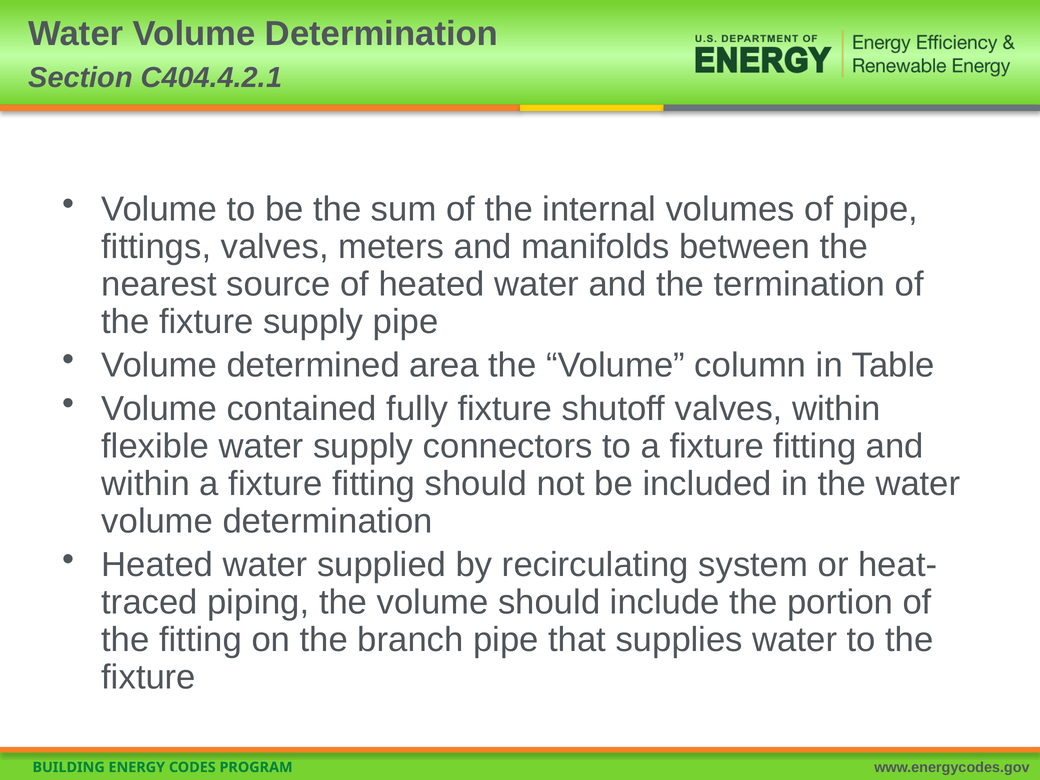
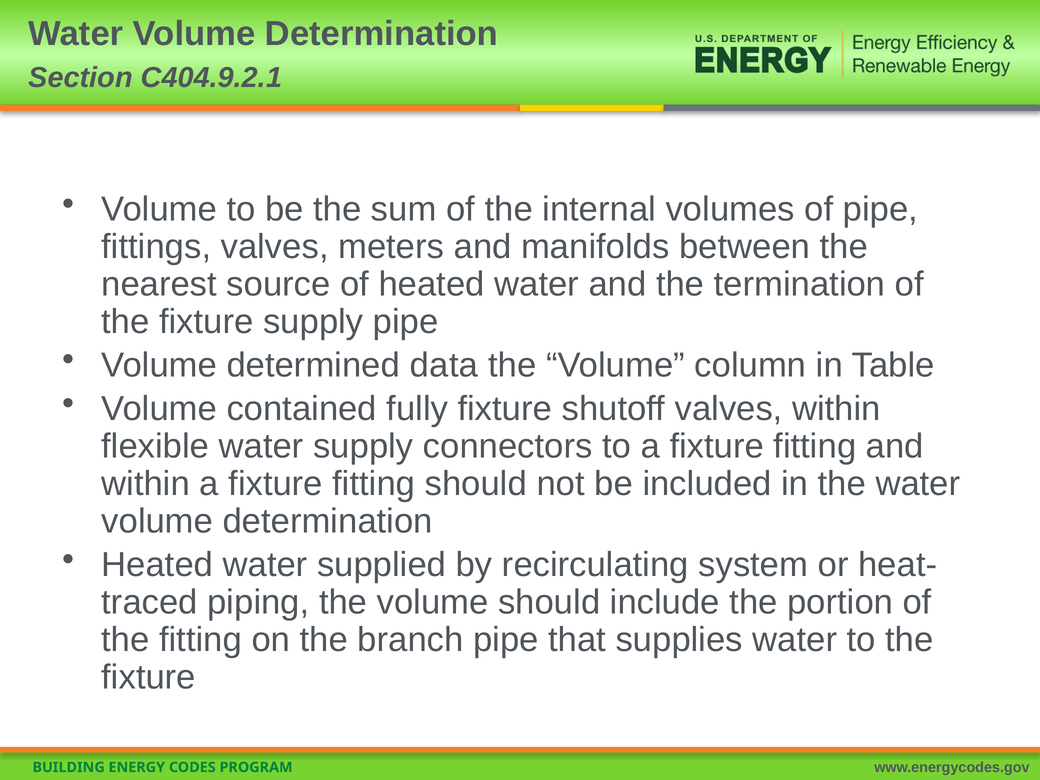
C404.4.2.1: C404.4.2.1 -> C404.9.2.1 (211, 77)
area: area -> data (444, 365)
